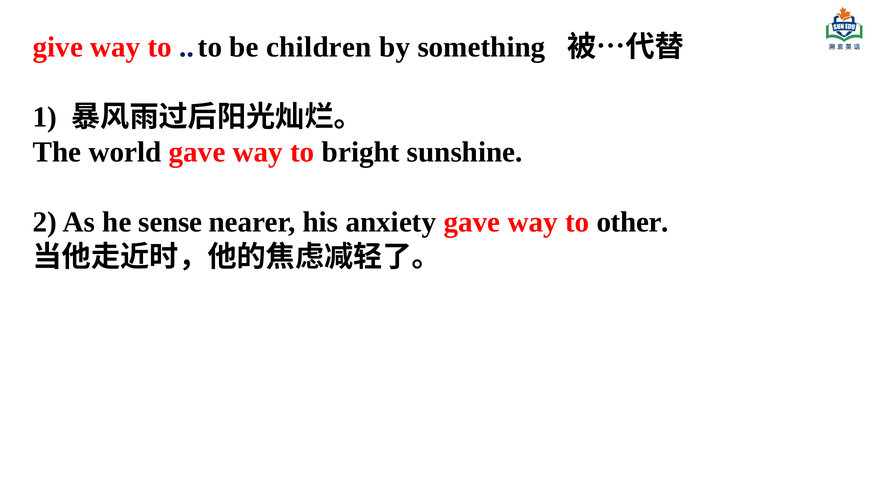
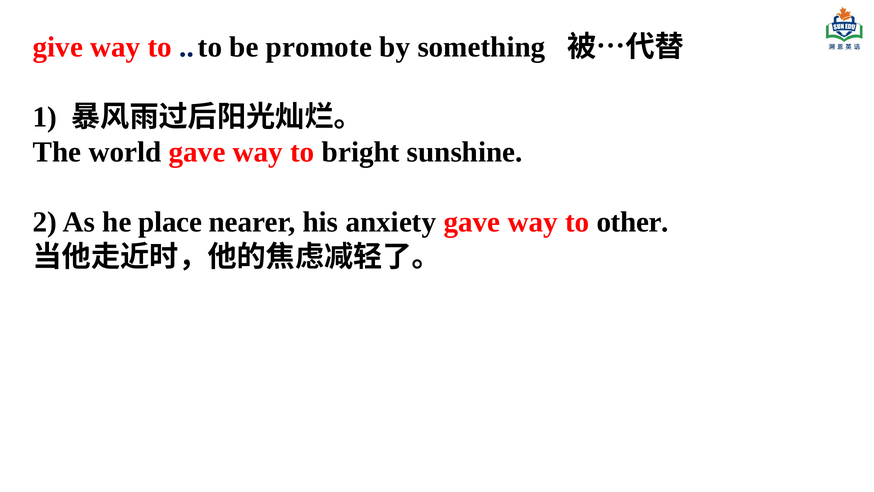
children: children -> promote (319, 47)
sense: sense -> place (170, 222)
